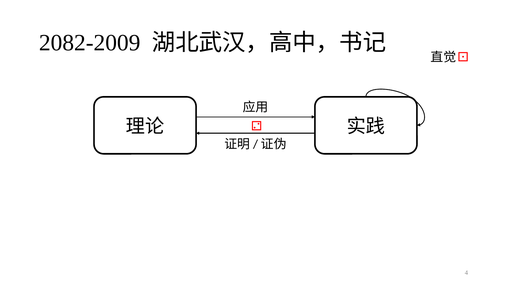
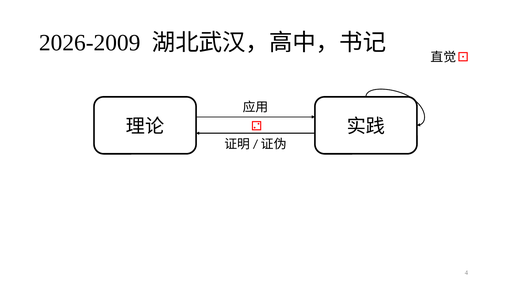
2082-2009: 2082-2009 -> 2026-2009 (90, 43)
